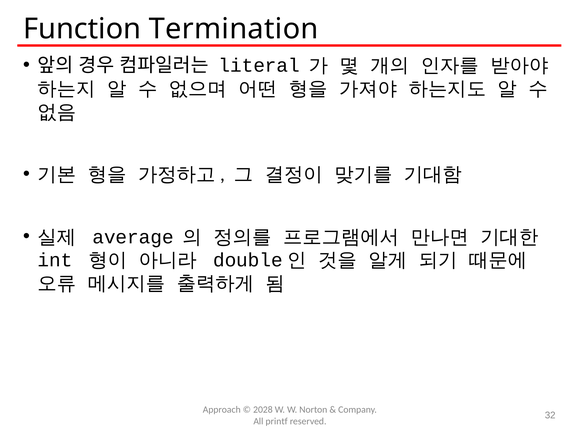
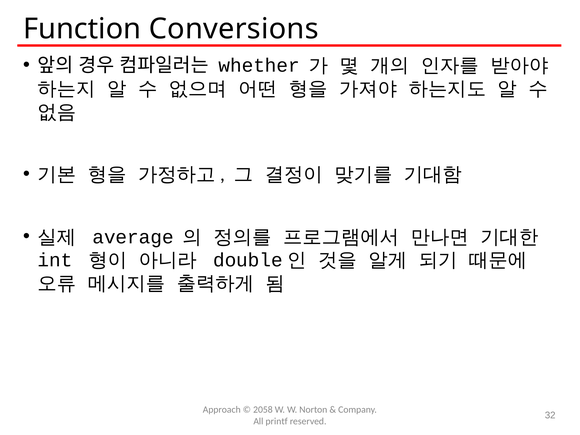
Termination: Termination -> Conversions (234, 29)
literal: literal -> whether (259, 66)
2028: 2028 -> 2058 (263, 410)
